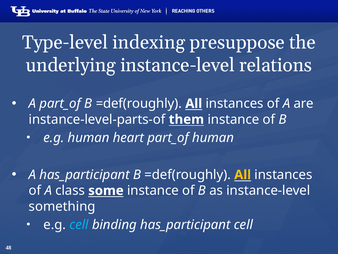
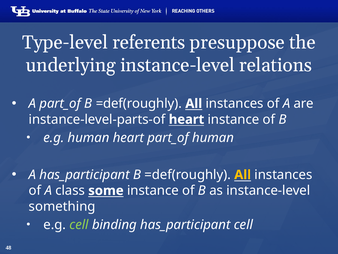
indexing: indexing -> referents (149, 42)
instance-level-parts-of them: them -> heart (187, 119)
cell colour: light blue -> light green (79, 224)
